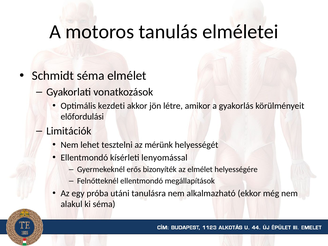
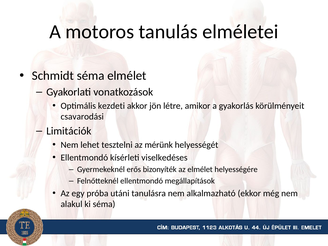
előfordulási: előfordulási -> csavarodási (82, 117)
lenyomással: lenyomással -> viselkedéses (164, 158)
